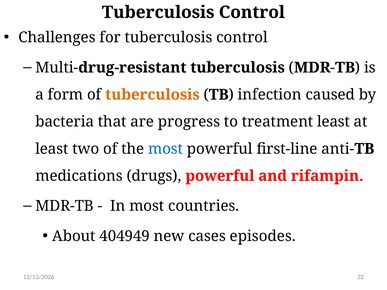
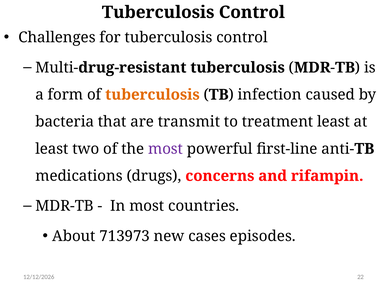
progress: progress -> transmit (189, 122)
most colour: blue -> purple (166, 149)
drugs powerful: powerful -> concerns (220, 176)
404949: 404949 -> 713973 (125, 236)
